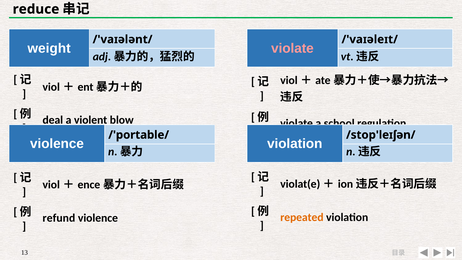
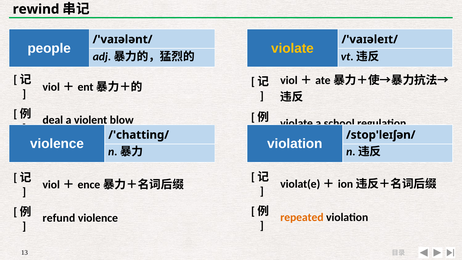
reduce: reduce -> rewind (36, 9)
weight: weight -> people (49, 48)
violate colour: pink -> yellow (292, 48)
/'portable/: /'portable/ -> /'chatting/ (139, 135)
